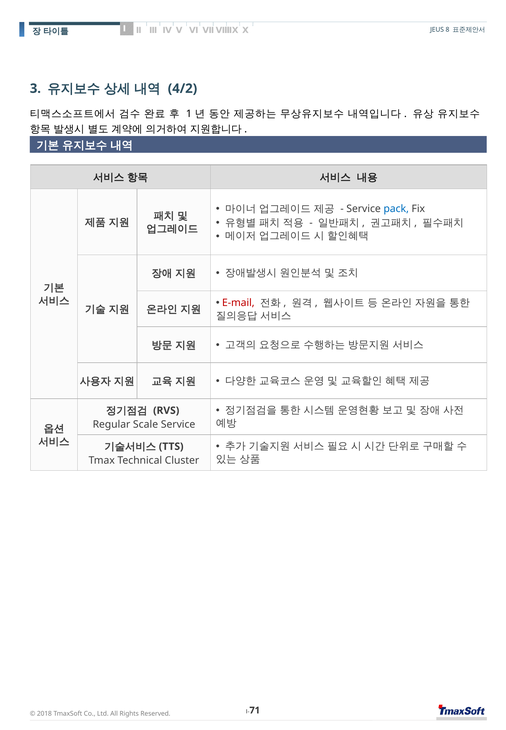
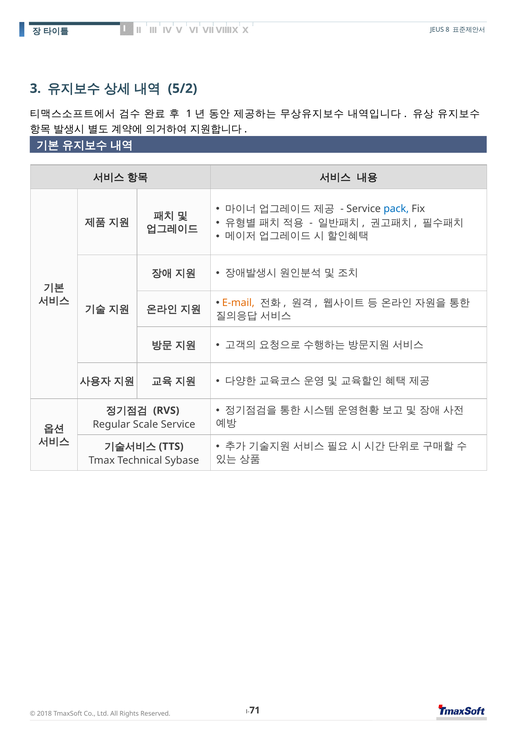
4/2: 4/2 -> 5/2 (182, 89)
E-mail colour: red -> orange (238, 303)
Cluster: Cluster -> Sybase (182, 461)
